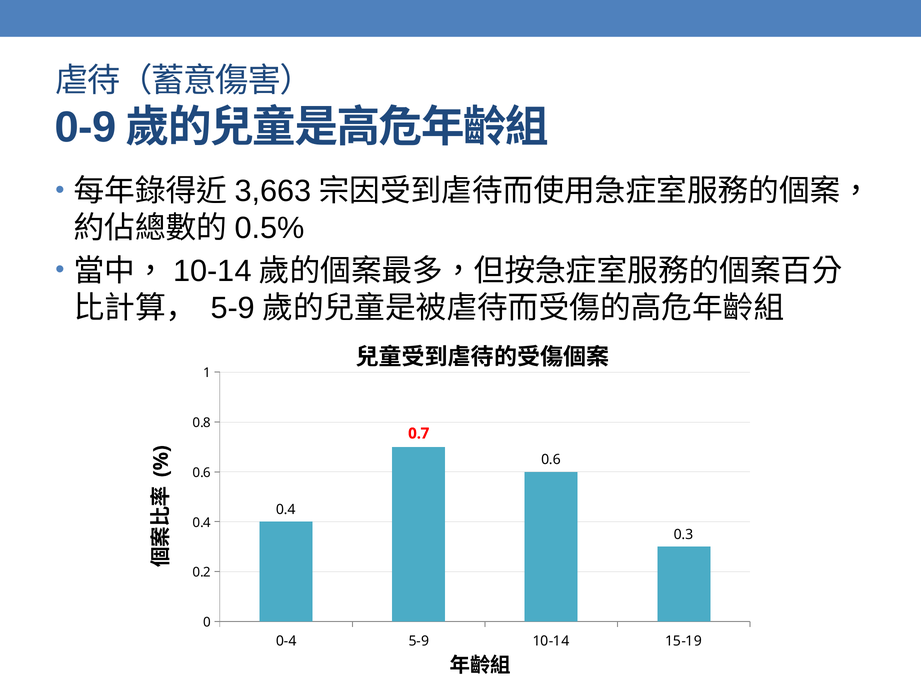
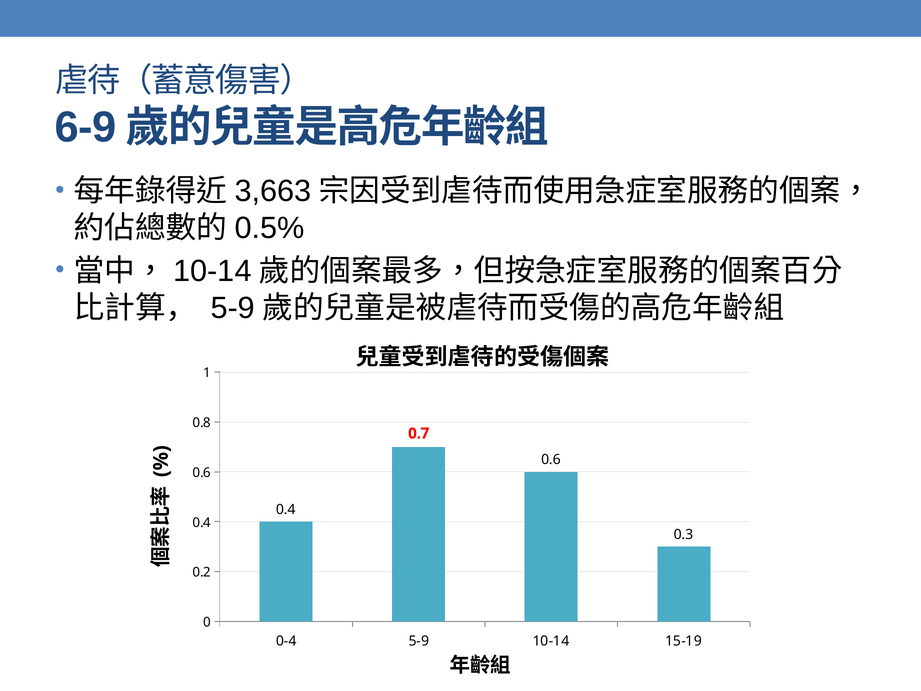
0-9: 0-9 -> 6-9 (86, 127)
